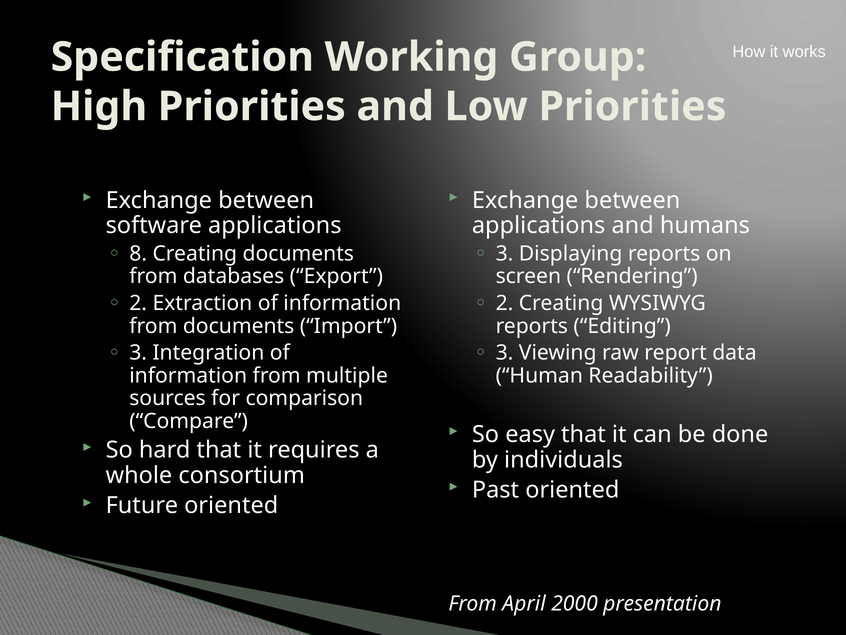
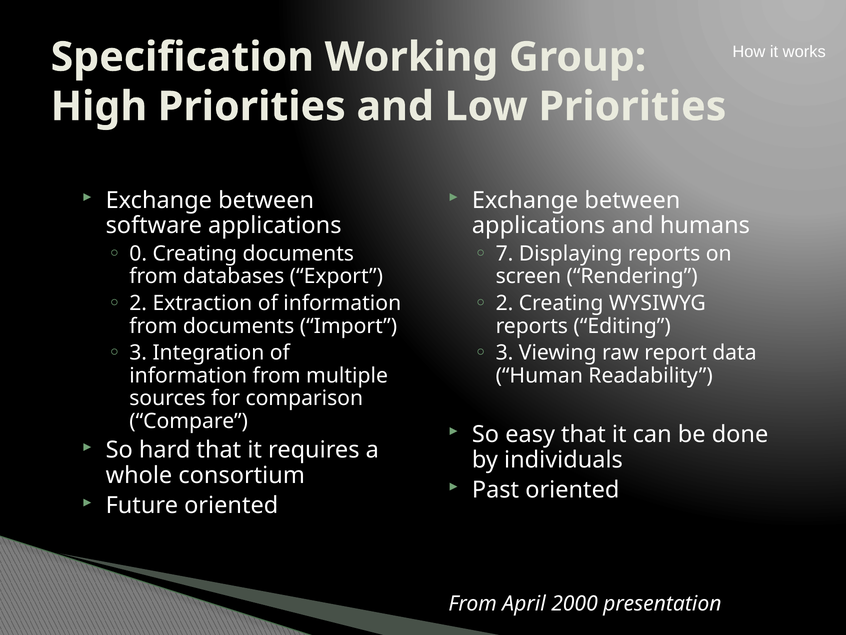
8: 8 -> 0 (138, 253)
3: 3 -> 7 (504, 253)
